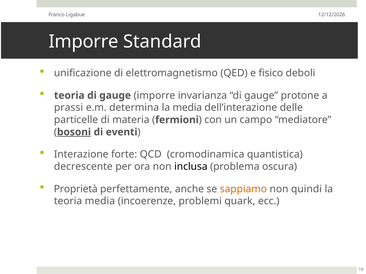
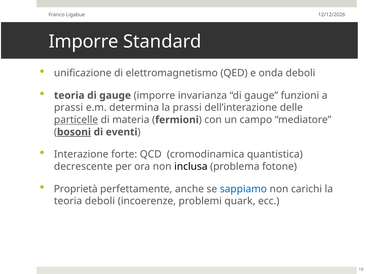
fisico: fisico -> onda (271, 73)
protone: protone -> funzioni (300, 96)
la media: media -> prassi (187, 108)
particelle underline: none -> present (76, 120)
oscura: oscura -> fotone (280, 167)
sappiamo colour: orange -> blue (243, 189)
quindi: quindi -> carichi (307, 189)
teoria media: media -> deboli (100, 201)
